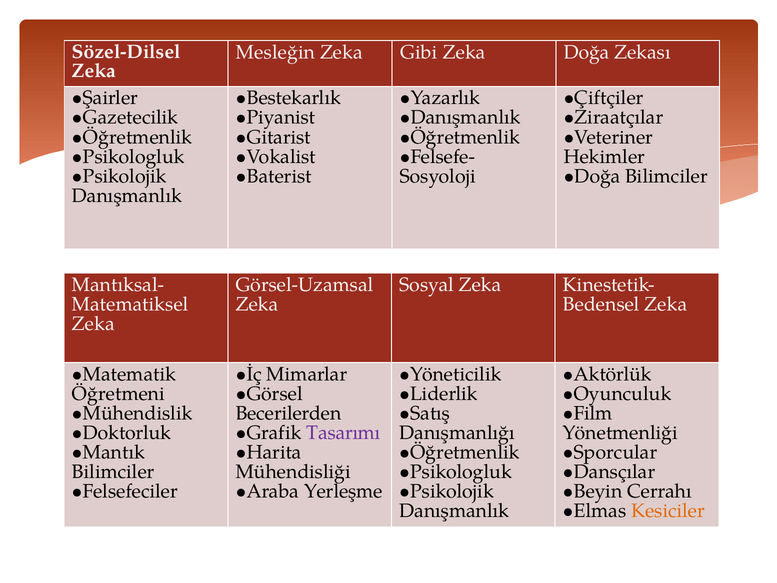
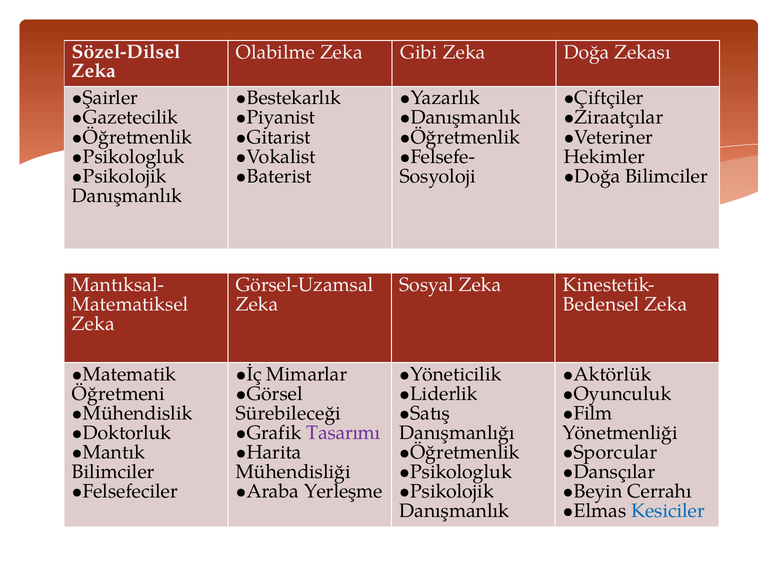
Mesleğin: Mesleğin -> Olabilme (276, 52)
Becerilerden: Becerilerden -> Sürebileceği (288, 413)
Kesiciler colour: orange -> blue (668, 511)
